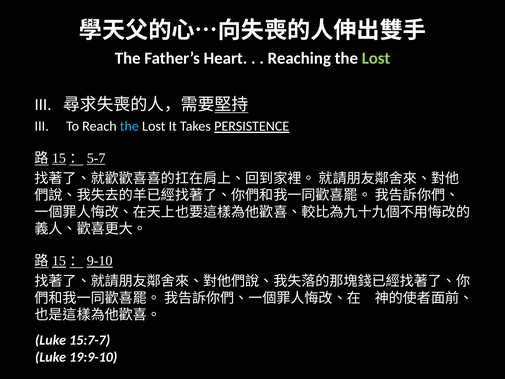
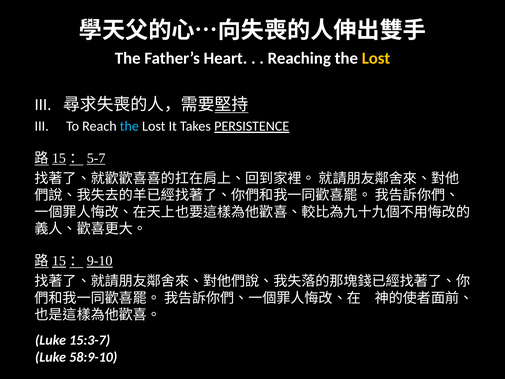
Lost colour: light green -> yellow (376, 58)
15:7-7: 15:7-7 -> 15:3-7 (90, 340)
19:9-10: 19:9-10 -> 58:9-10 (93, 357)
